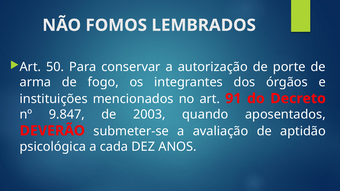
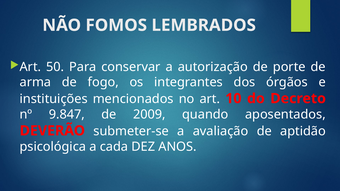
91: 91 -> 10 (233, 99)
2003: 2003 -> 2009 (149, 115)
